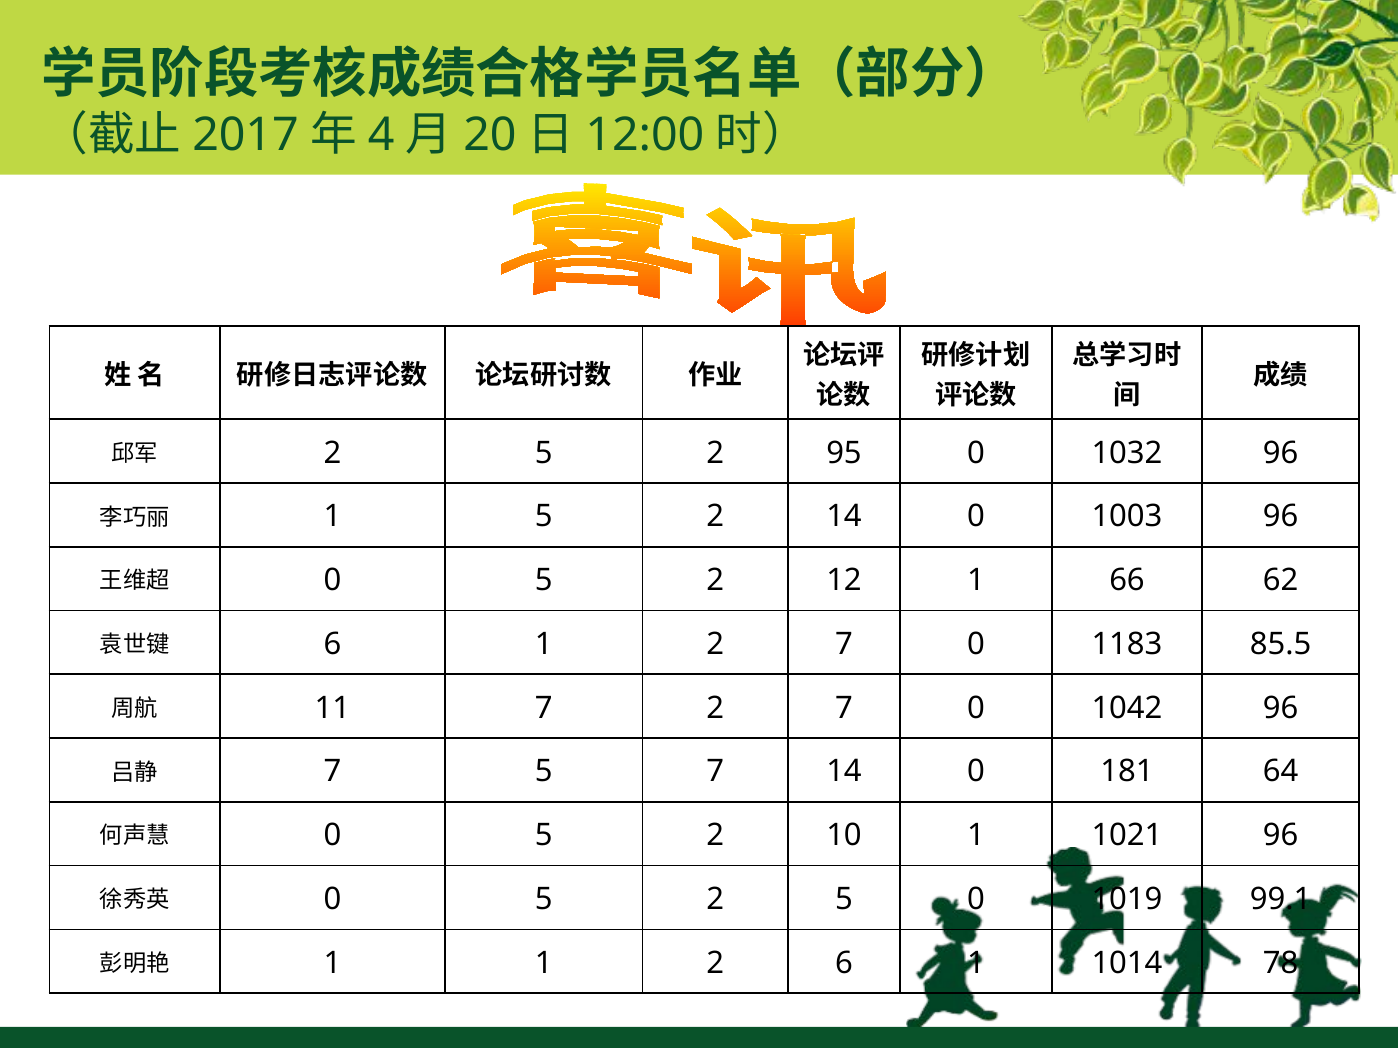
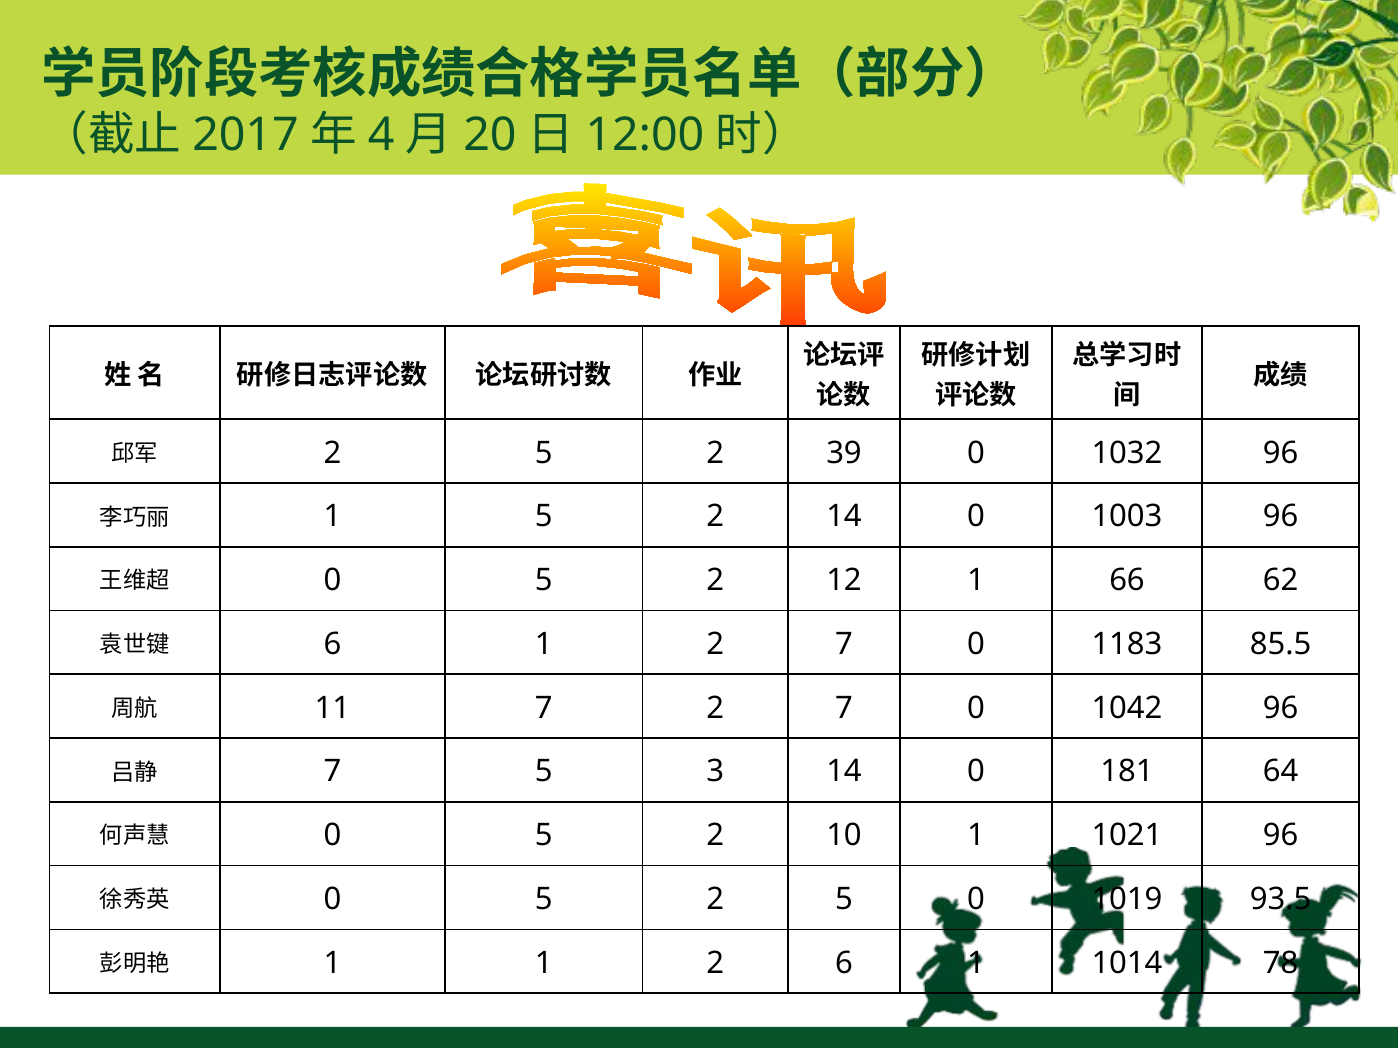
95: 95 -> 39 (844, 453)
5 7: 7 -> 3 (715, 772)
99.1: 99.1 -> 93.5 (1281, 900)
